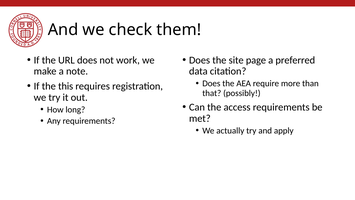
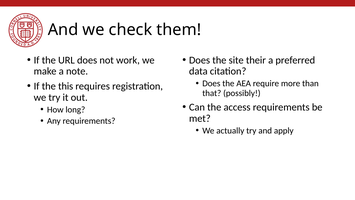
page: page -> their (256, 60)
